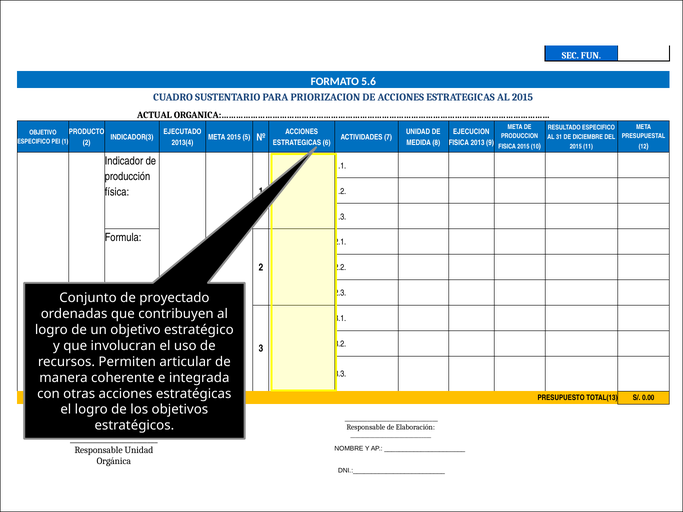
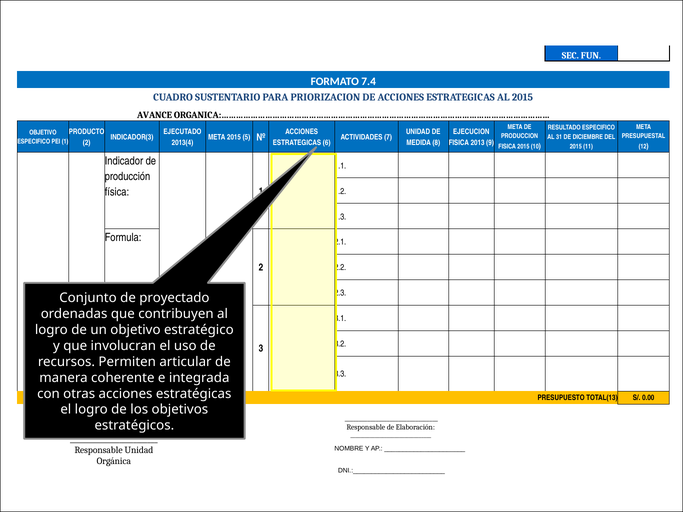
5.6: 5.6 -> 7.4 (369, 81)
ACTUAL: ACTUAL -> AVANCE (154, 115)
